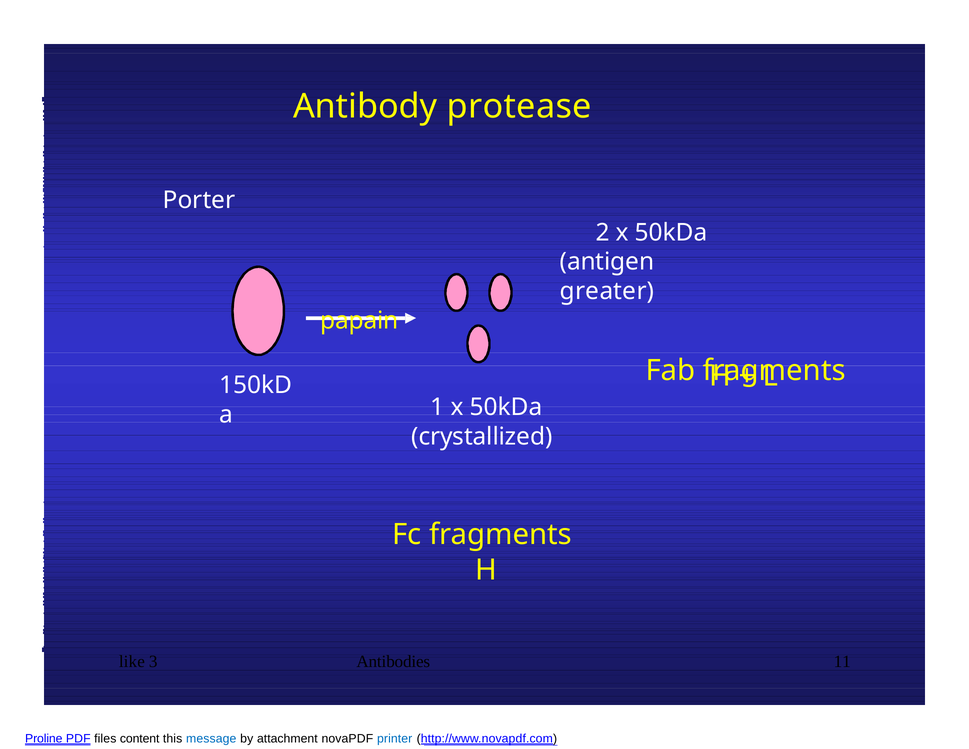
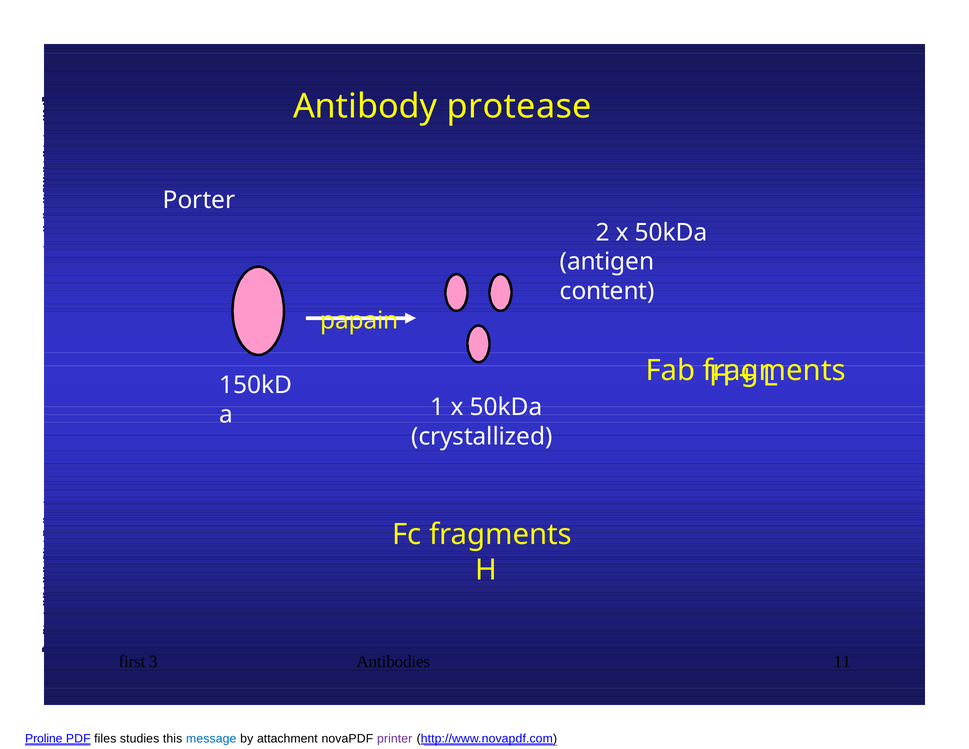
greater: greater -> content (607, 291)
like: like -> first (132, 661)
content: content -> studies (140, 738)
printer colour: blue -> purple (395, 738)
